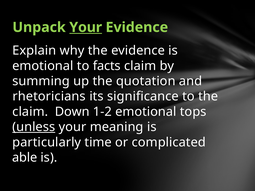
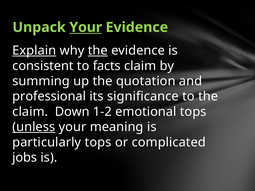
Explain underline: none -> present (34, 51)
the underline: none -> present (98, 51)
emotional: emotional -> consistent (43, 66)
rhetoricians: rhetoricians -> professional (49, 97)
particularly time: time -> tops (98, 142)
able: able -> jobs (25, 158)
